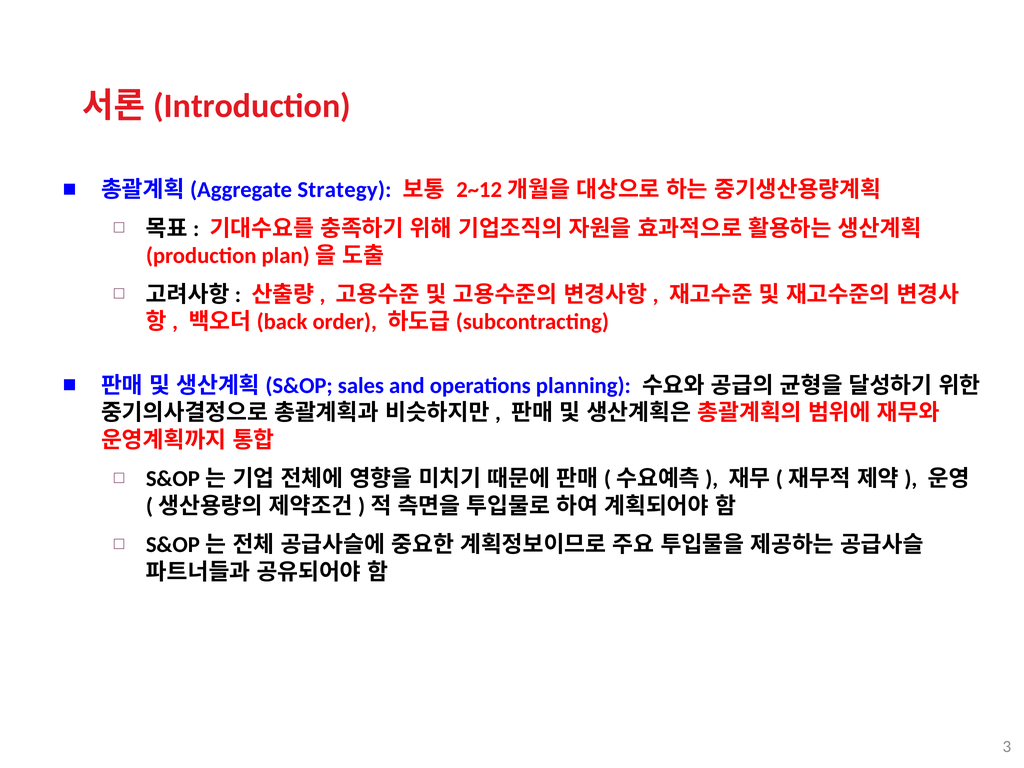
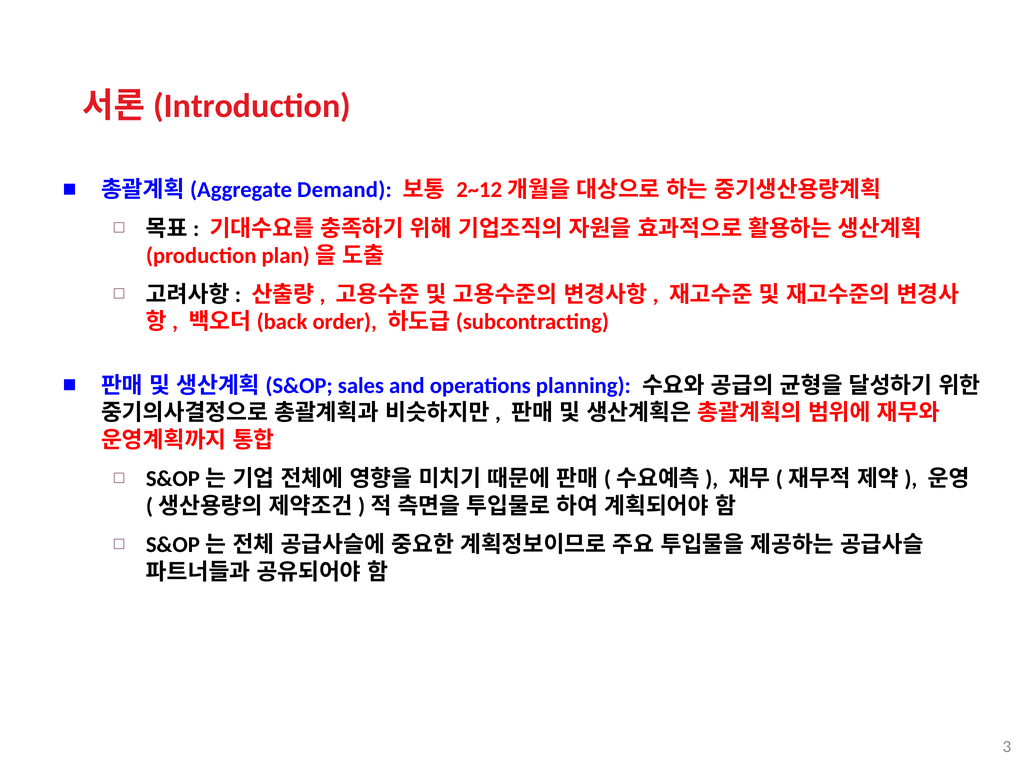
Strategy: Strategy -> Demand (344, 190)
